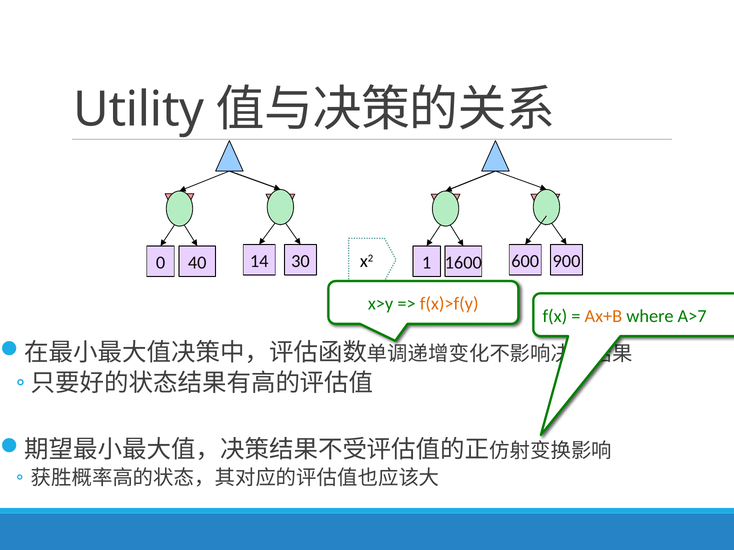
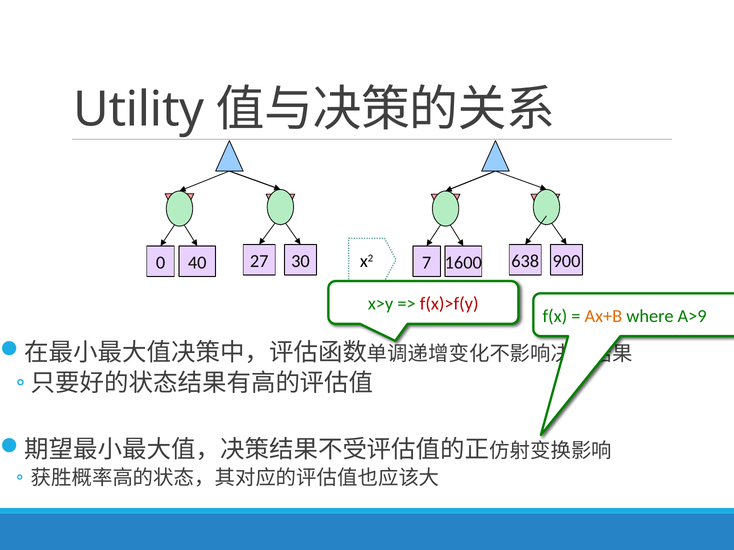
14: 14 -> 27 (259, 261)
1: 1 -> 7 (427, 263)
600: 600 -> 638 (525, 261)
f(x)>f(y colour: orange -> red (449, 304)
A>7: A>7 -> A>9 (692, 316)
